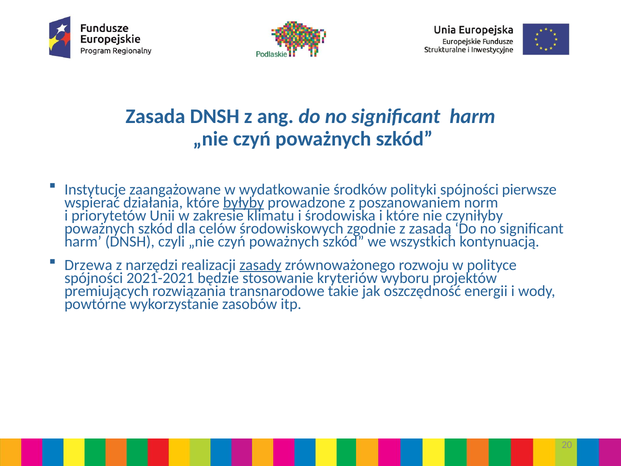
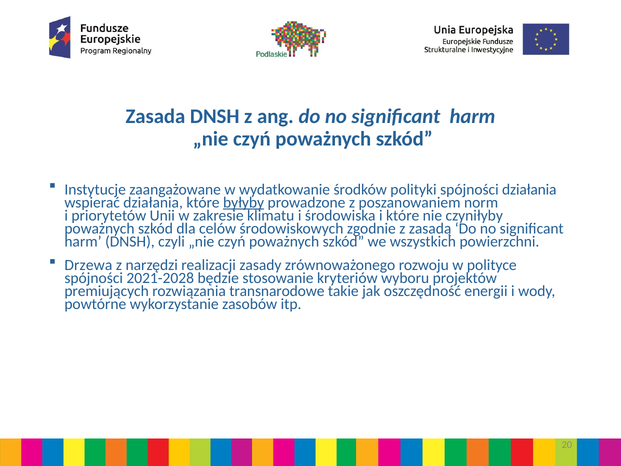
spójności pierwsze: pierwsze -> działania (529, 189)
kontynuacją: kontynuacją -> powierzchni (499, 241)
zasady underline: present -> none (260, 265)
2021-2021: 2021-2021 -> 2021-2028 (160, 278)
